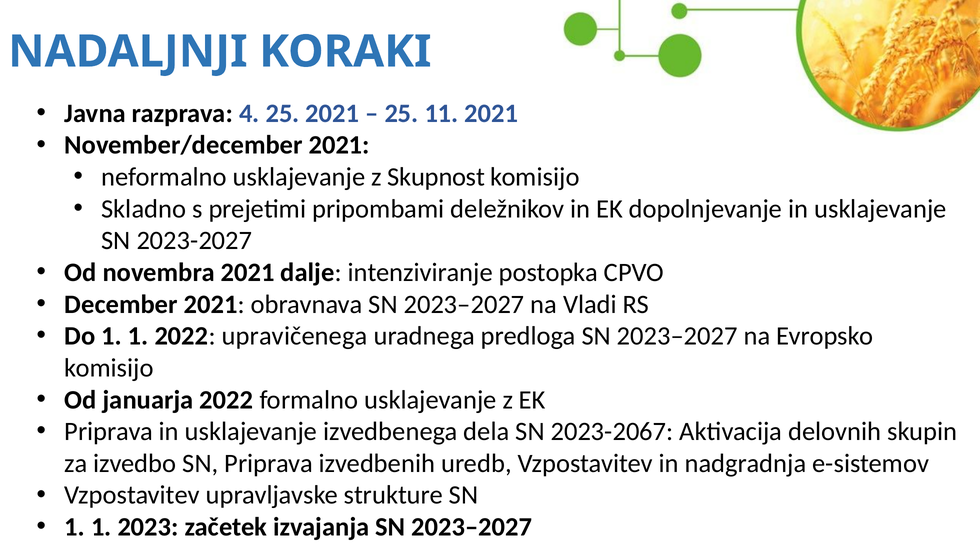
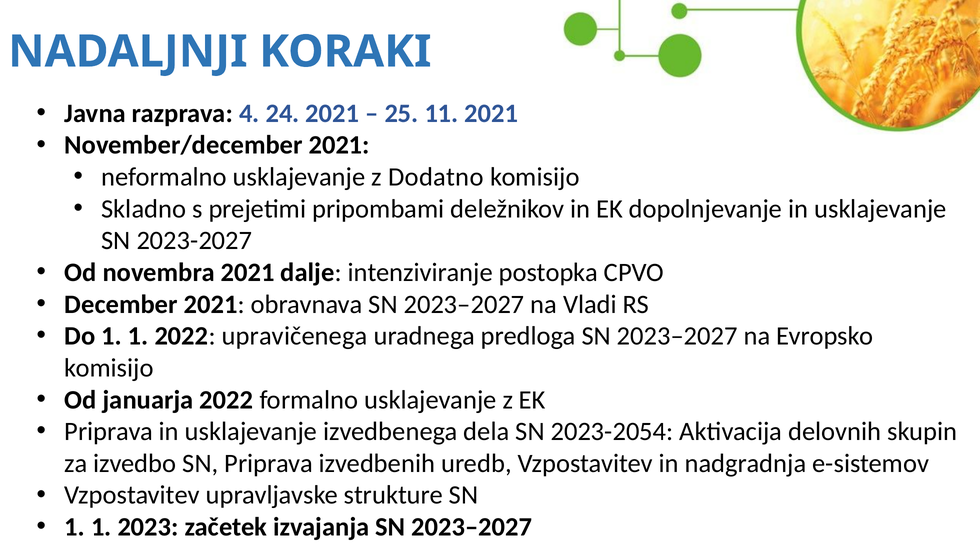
4 25: 25 -> 24 (283, 113)
Skupnost: Skupnost -> Dodatno (436, 177)
2023-2067: 2023-2067 -> 2023-2054 (612, 432)
